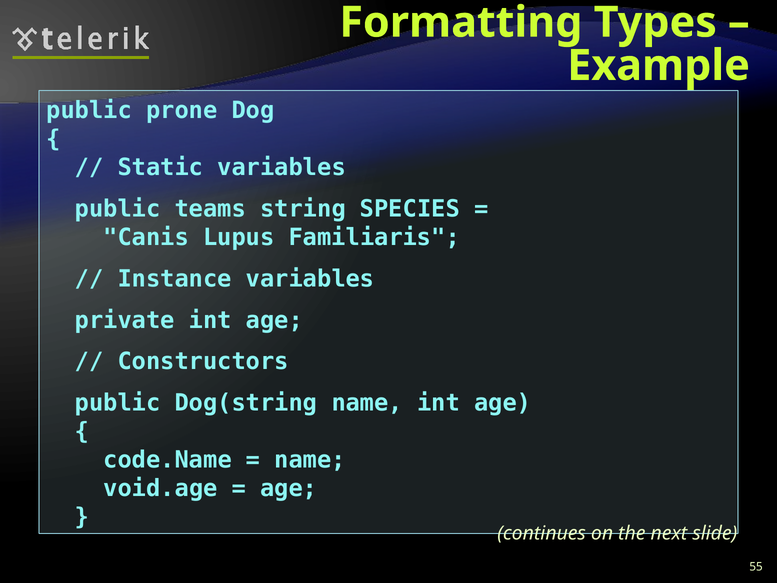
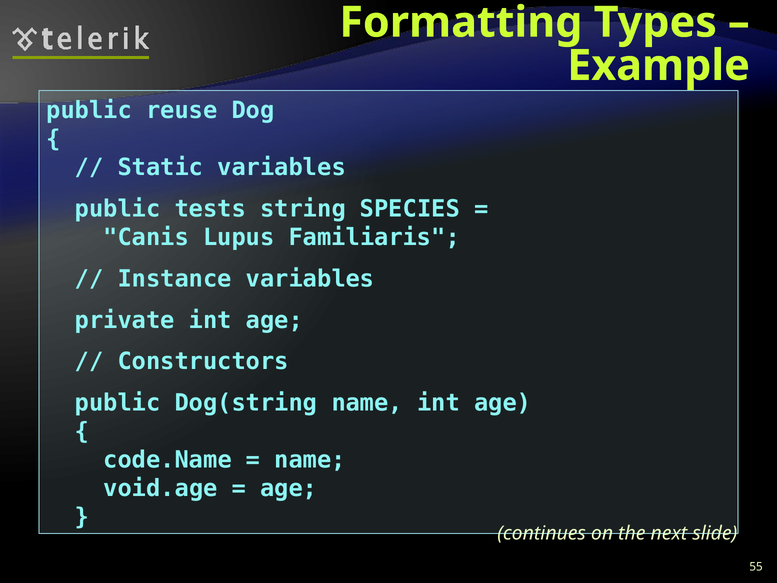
prone: prone -> reuse (182, 110)
teams: teams -> tests (210, 209)
